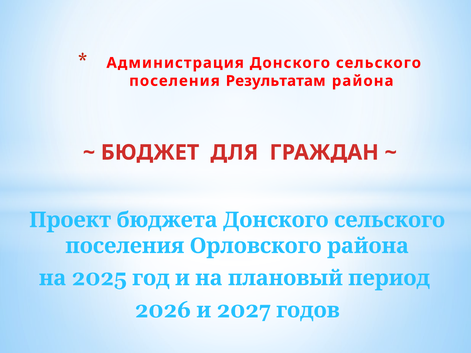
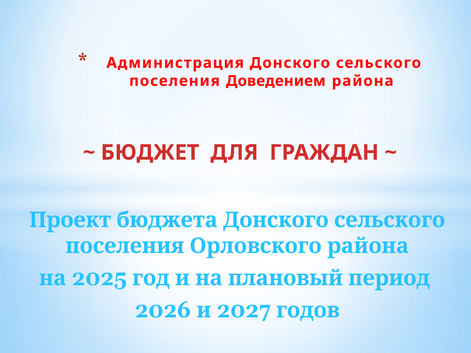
Результатам: Результатам -> Доведением (276, 81)
